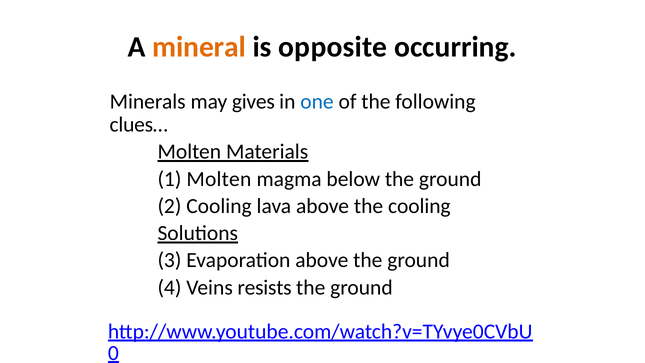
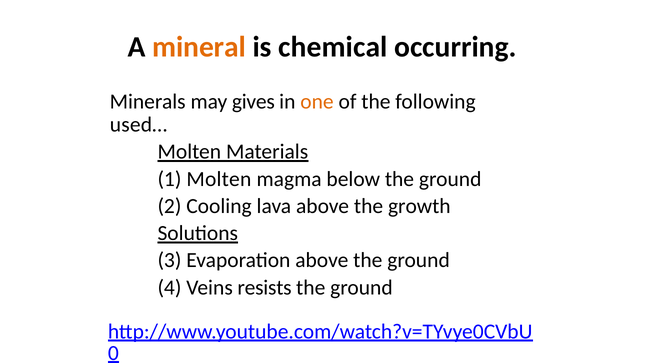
opposite: opposite -> chemical (333, 47)
one colour: blue -> orange (317, 101)
clues…: clues… -> used… (138, 125)
the cooling: cooling -> growth (419, 206)
